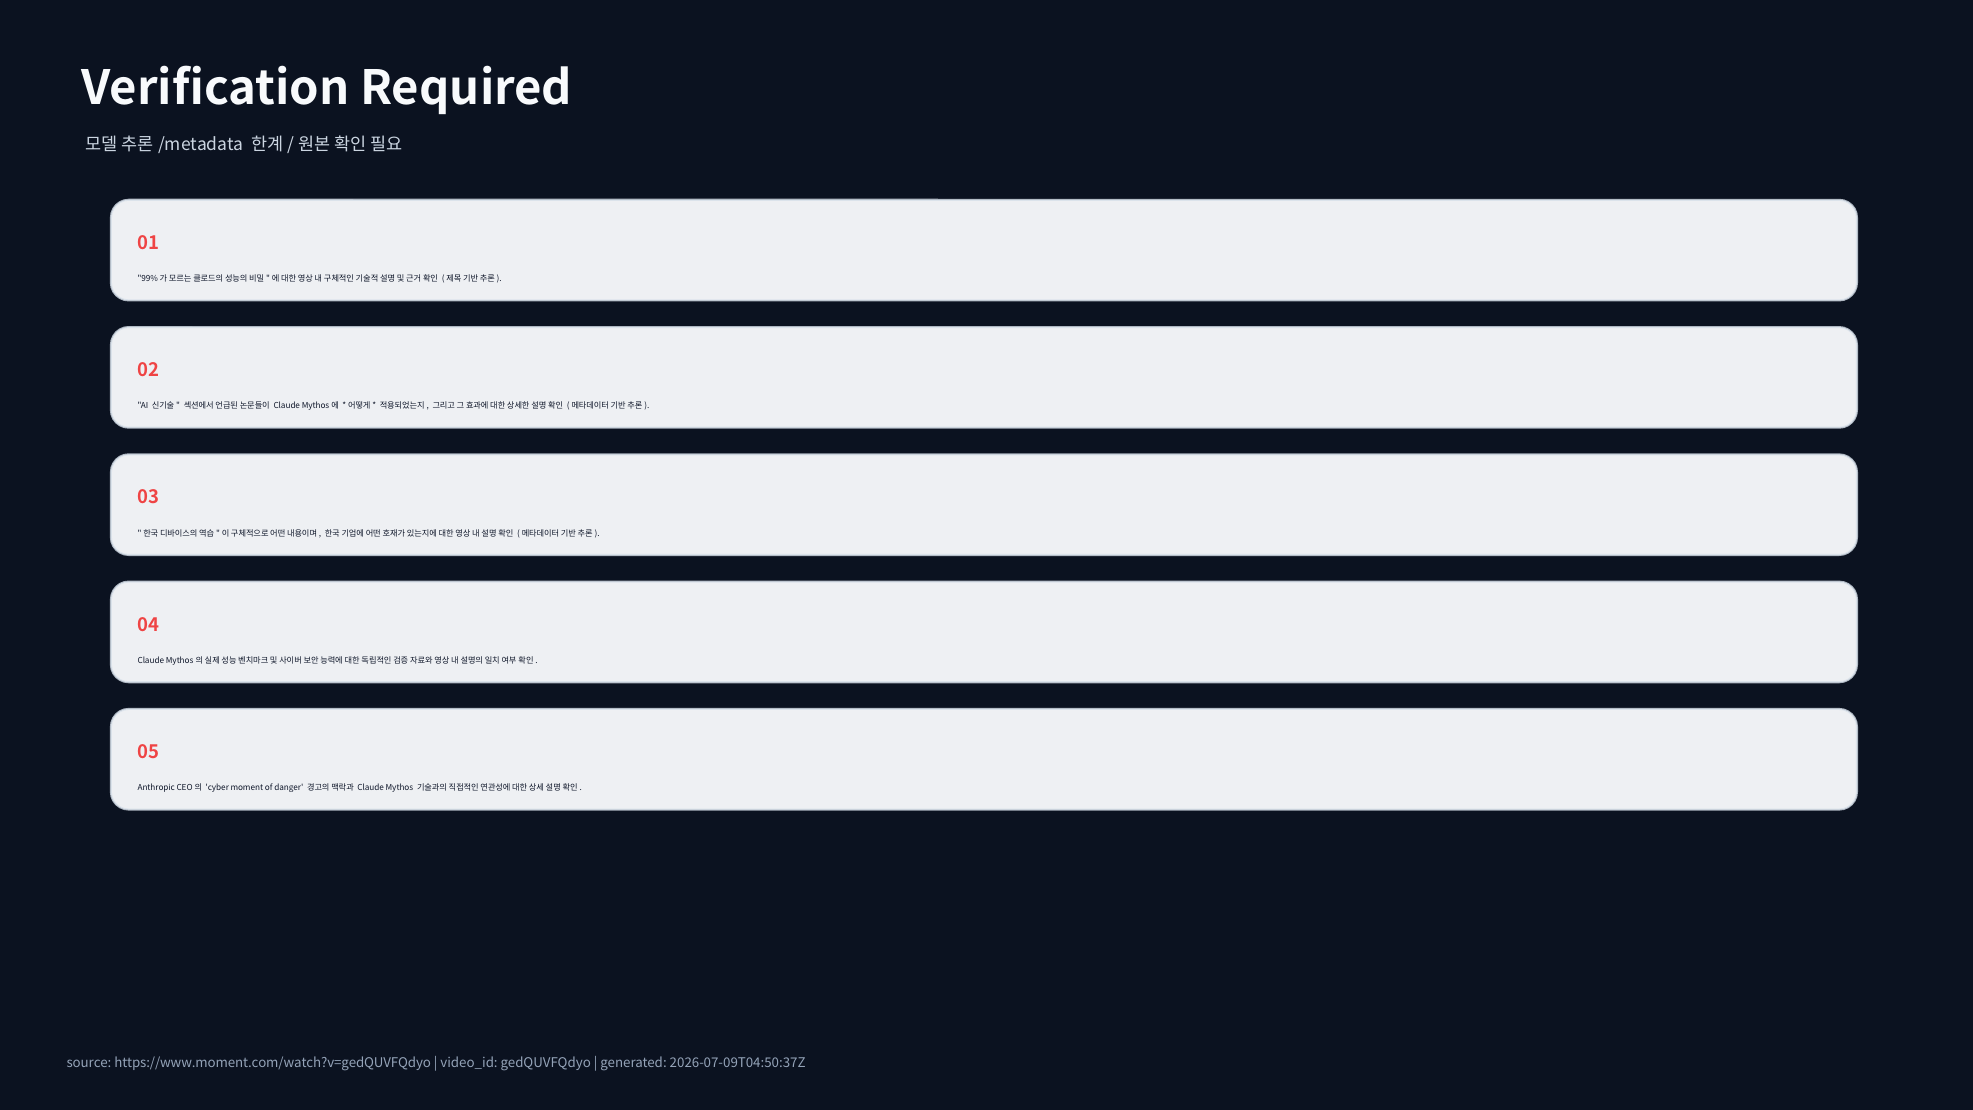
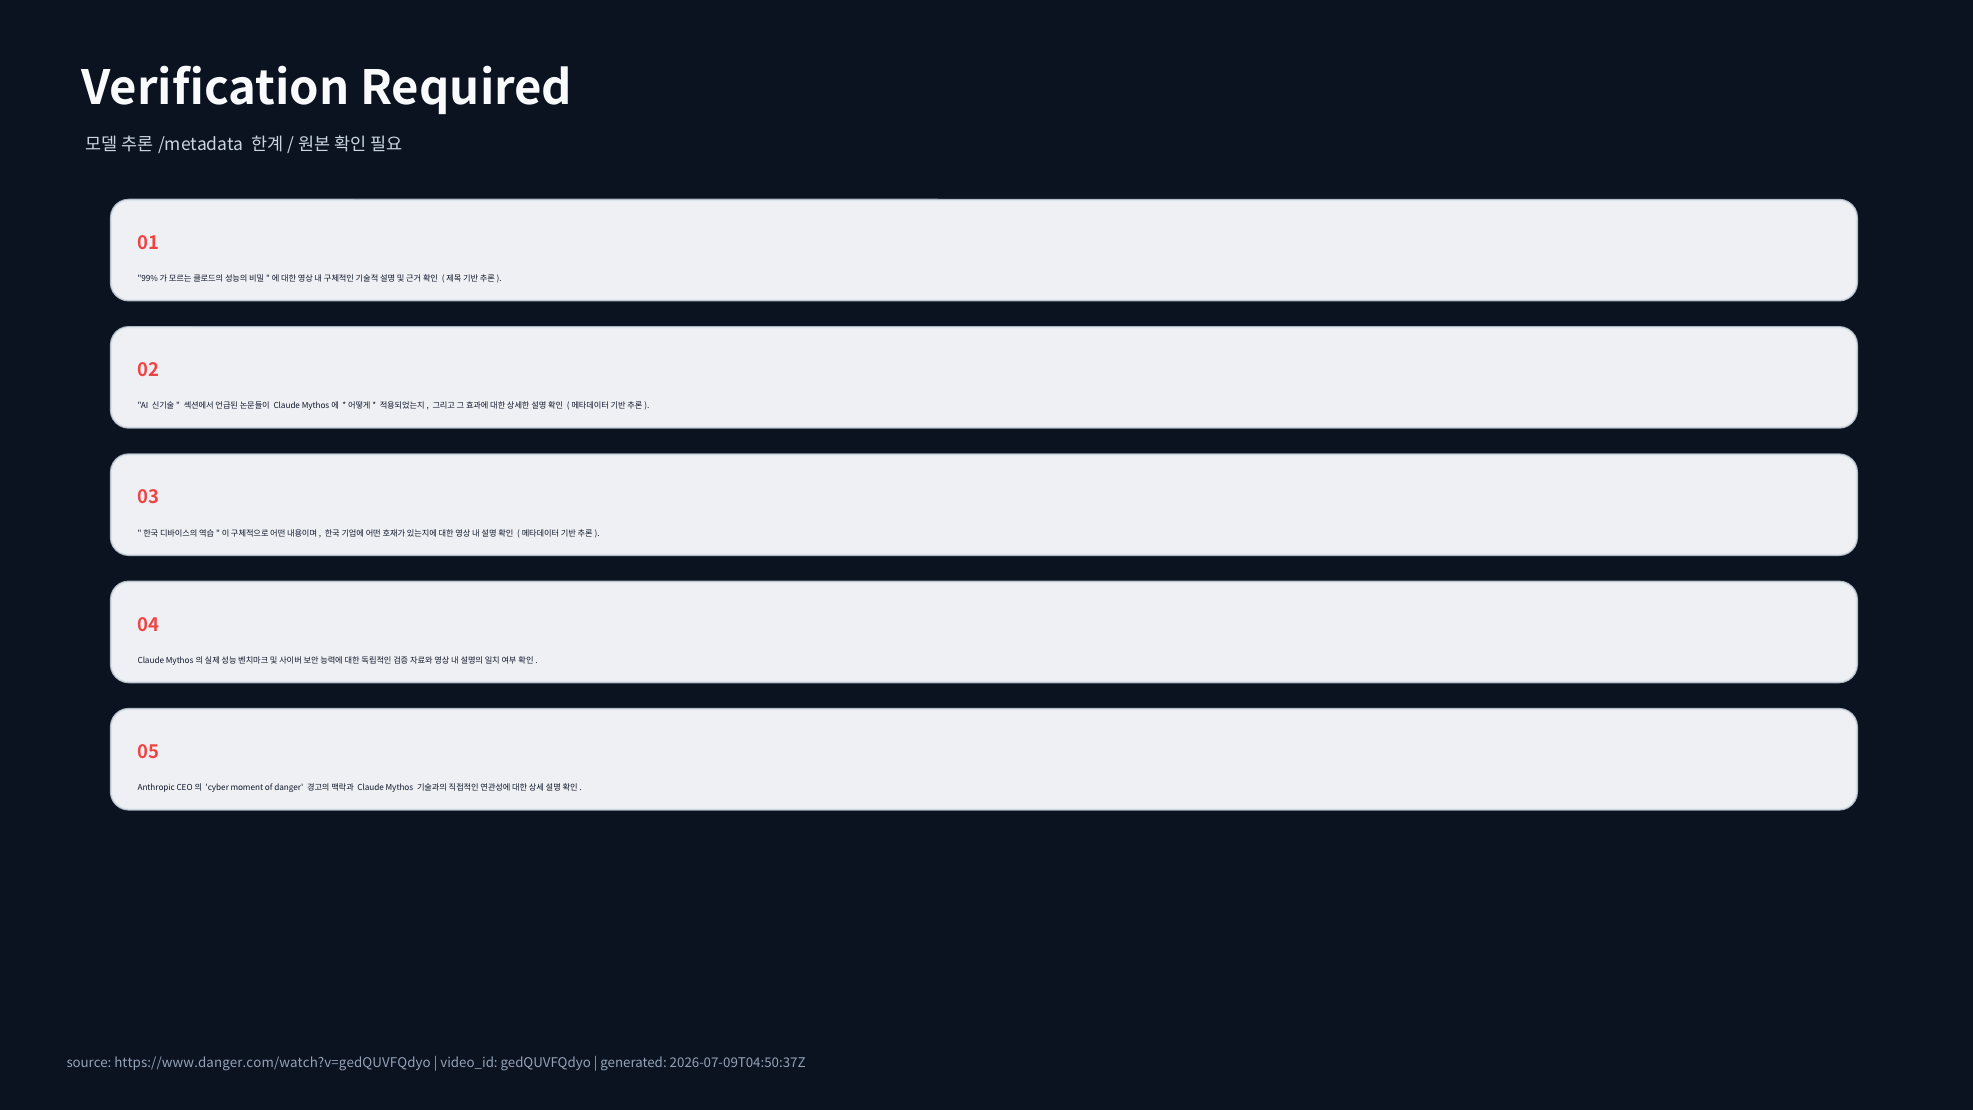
https://www.moment.com/watch?v=gedQUVFQdyo: https://www.moment.com/watch?v=gedQUVFQdyo -> https://www.danger.com/watch?v=gedQUVFQdyo (273, 1063)
